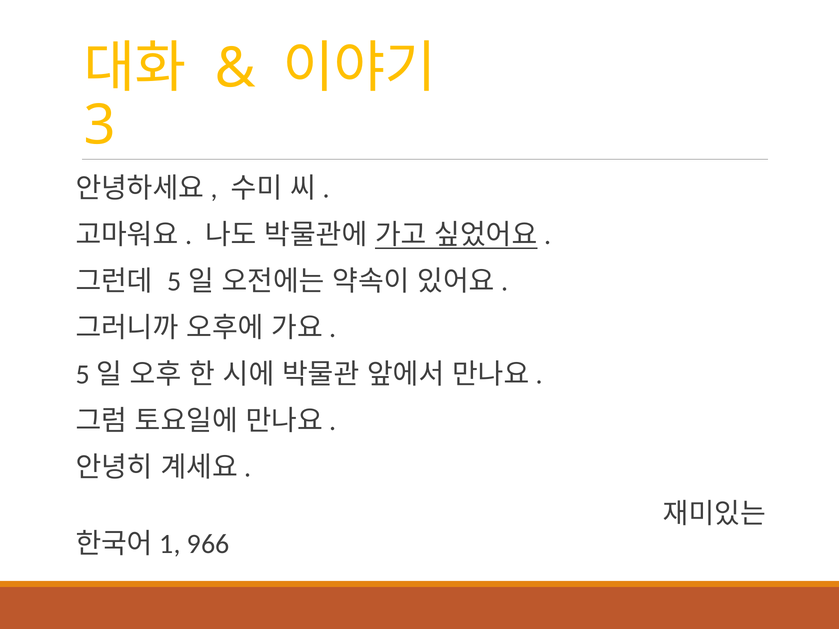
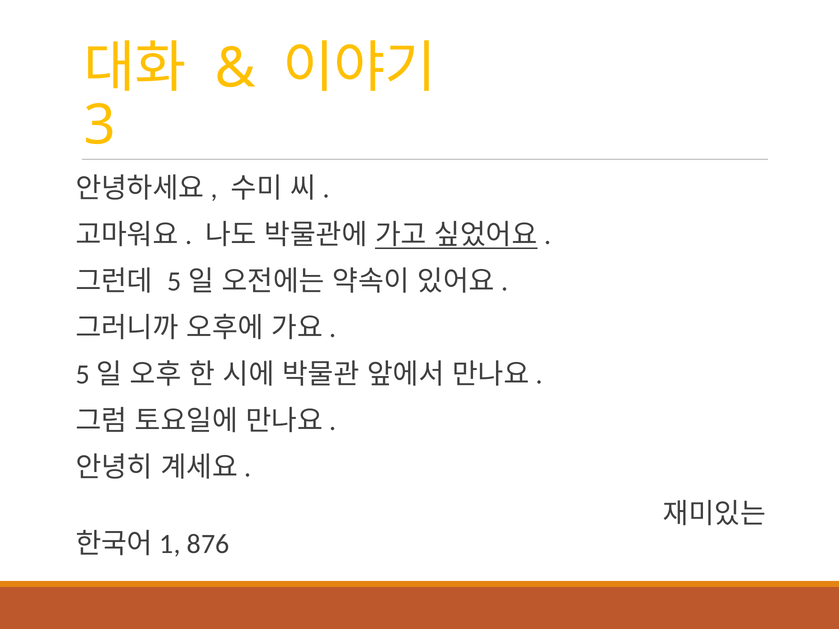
966: 966 -> 876 (208, 544)
